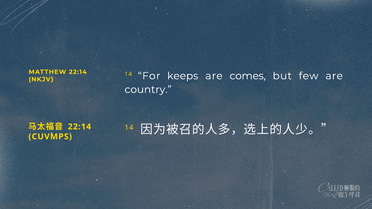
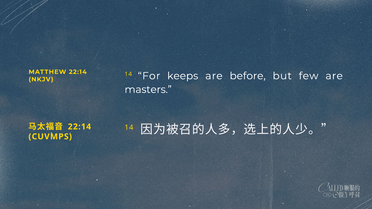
comes: comes -> before (248, 76)
country: country -> masters (148, 90)
